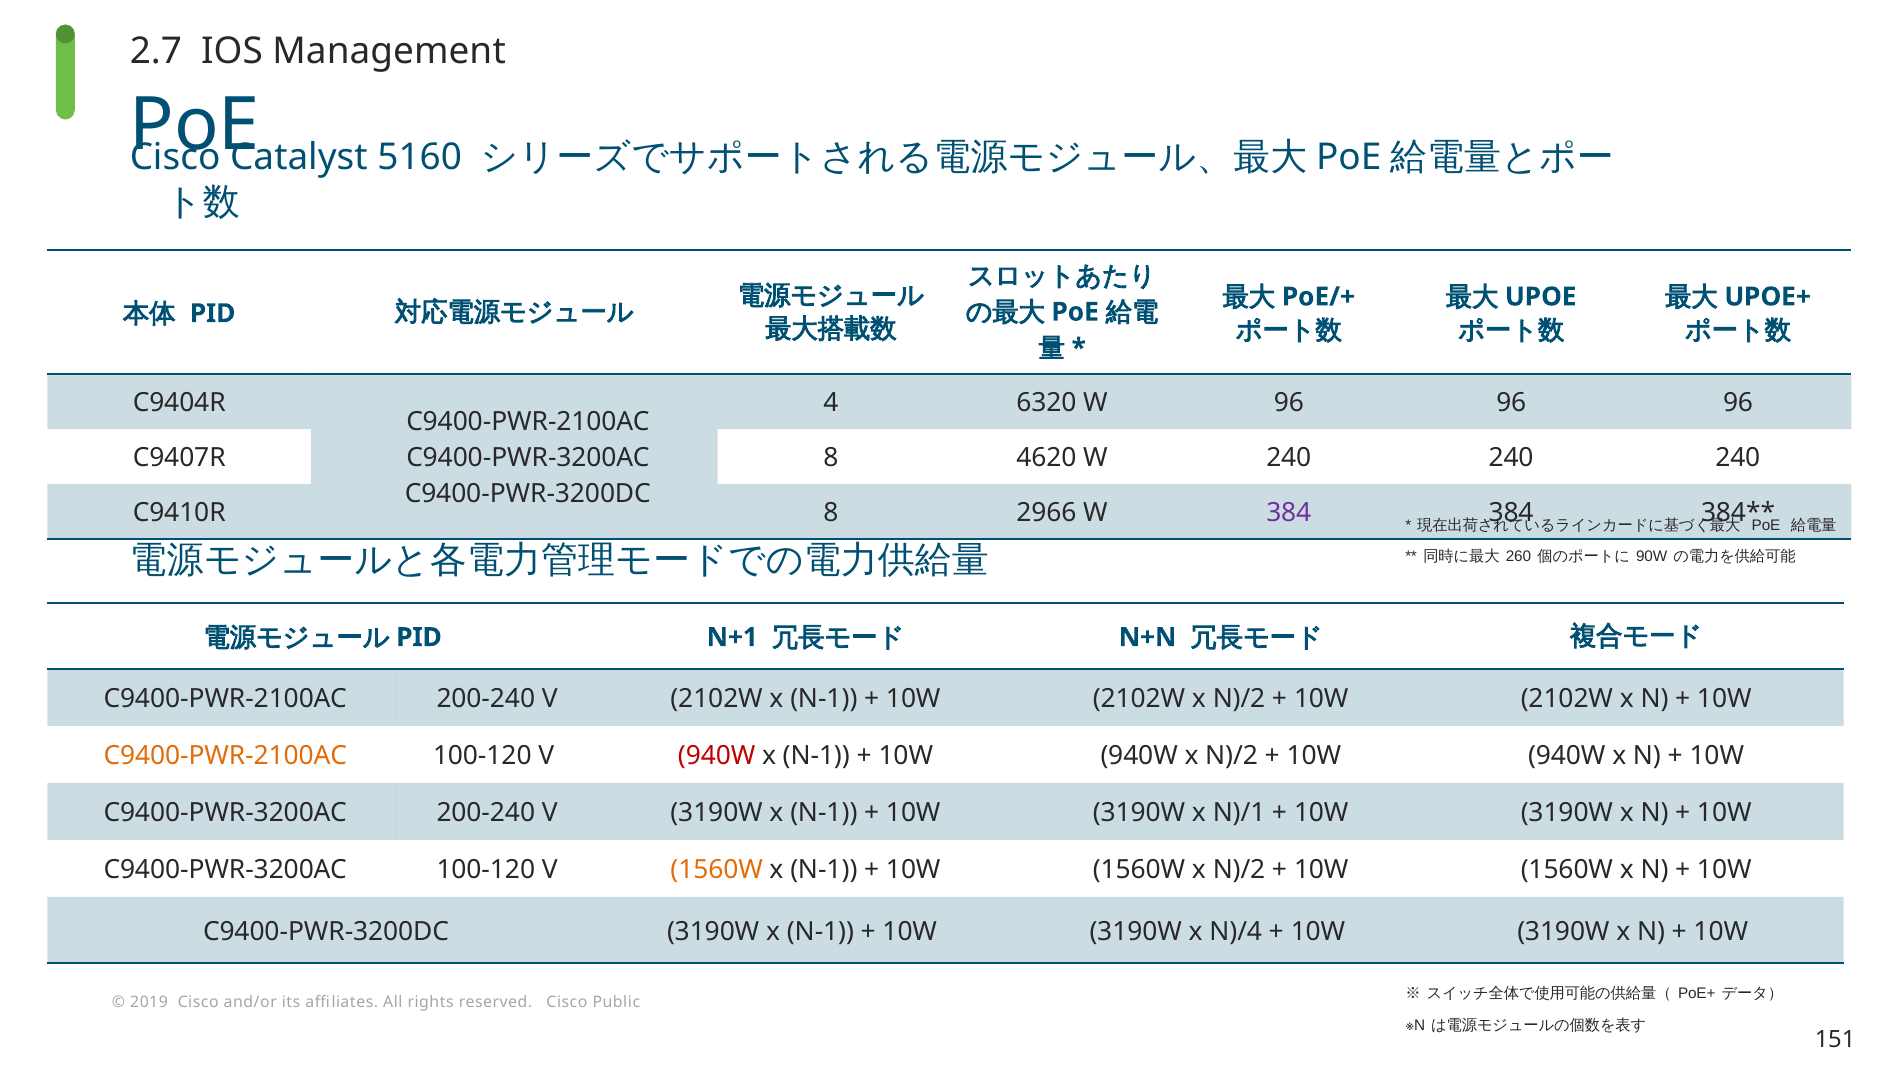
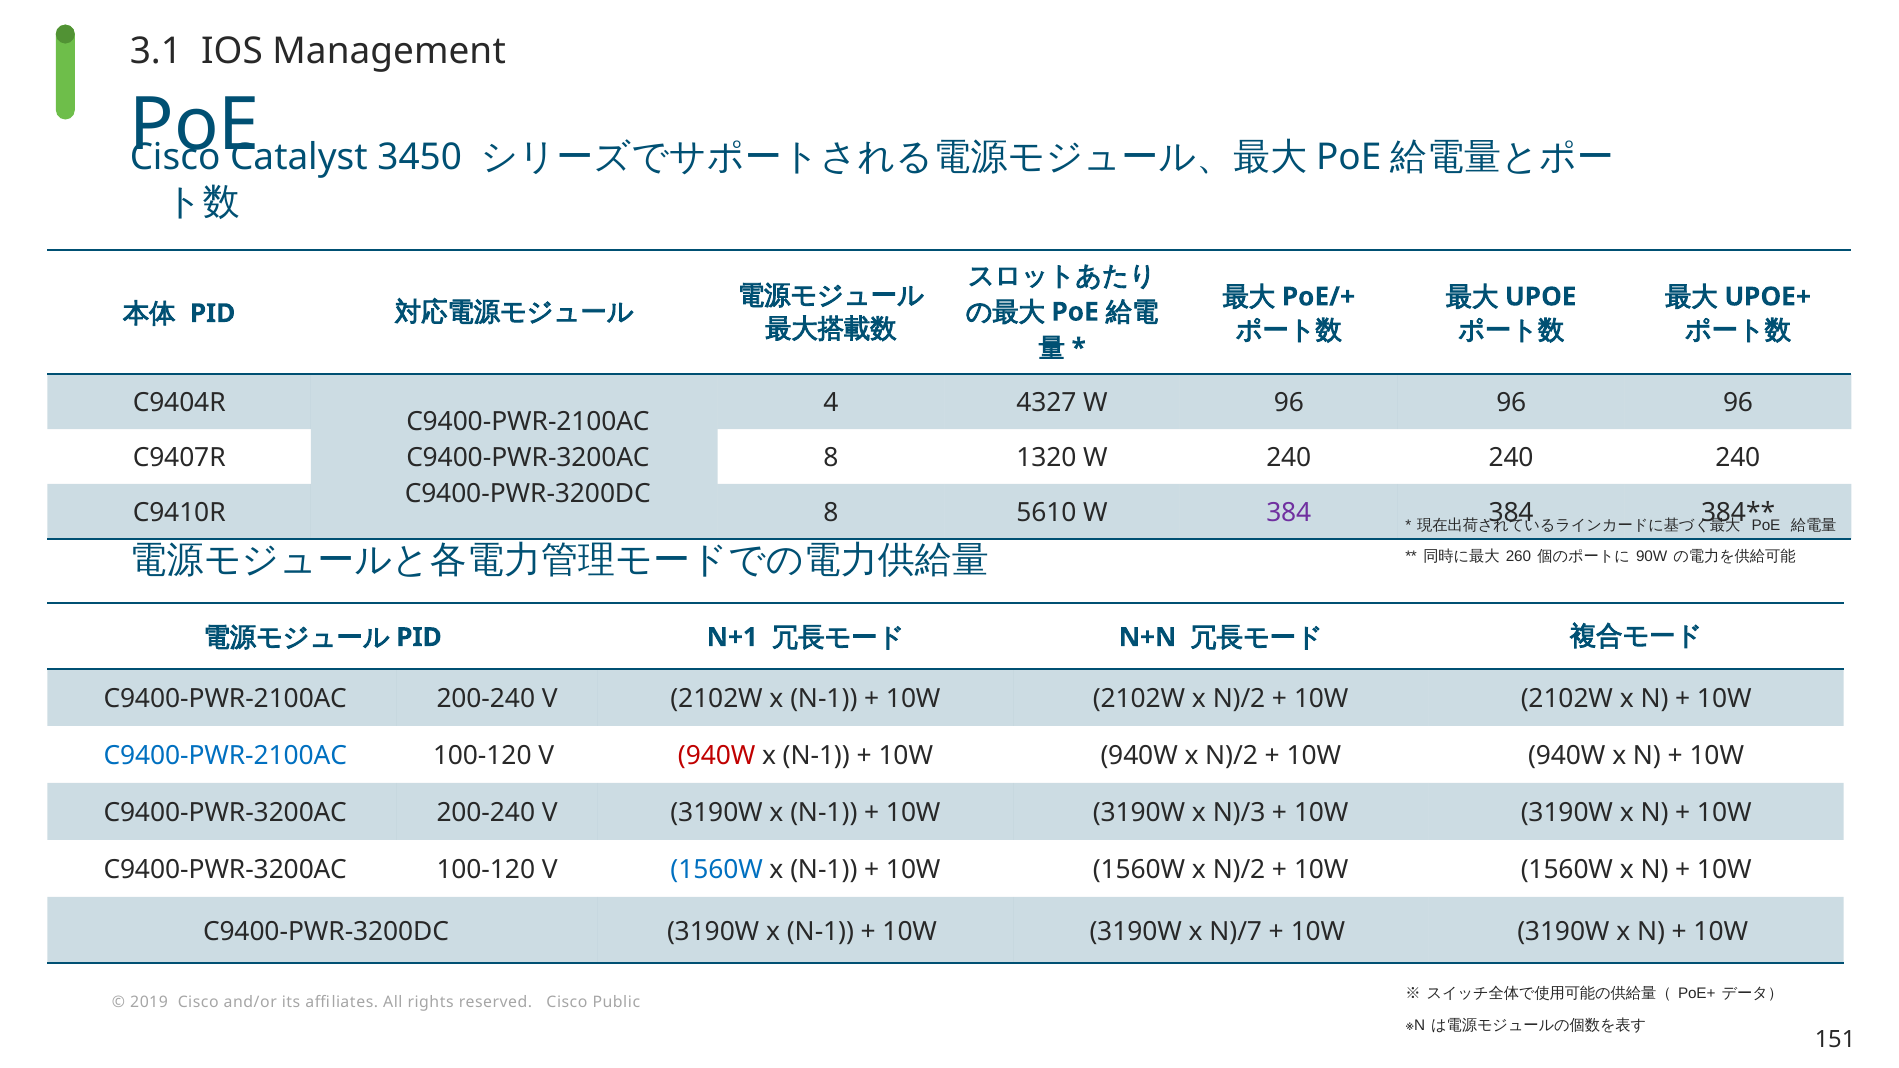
2.7: 2.7 -> 3.1 (156, 51)
5160: 5160 -> 3450 (420, 158)
6320: 6320 -> 4327 (1046, 403)
4620: 4620 -> 1320 (1046, 458)
2966: 2966 -> 5610 (1046, 513)
C9400-PWR-2100AC colour: orange -> blue (225, 756)
N)/1: N)/1 -> N)/3 (1239, 813)
1560W colour: orange -> blue (717, 870)
N)/4: N)/4 -> N)/7 (1236, 932)
